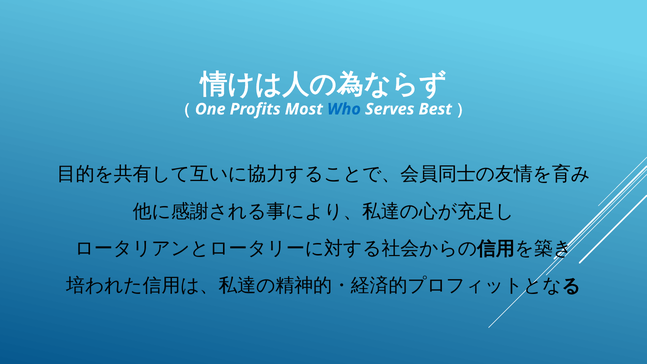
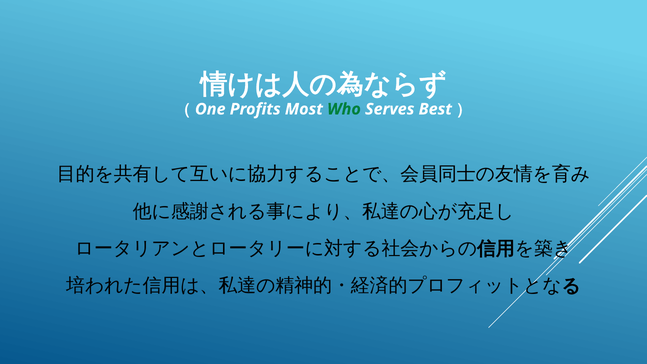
Who colour: blue -> green (344, 109)
